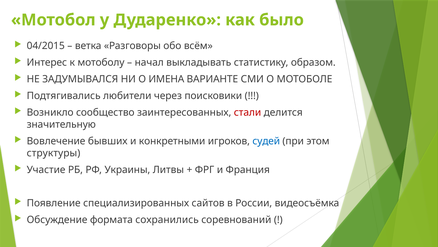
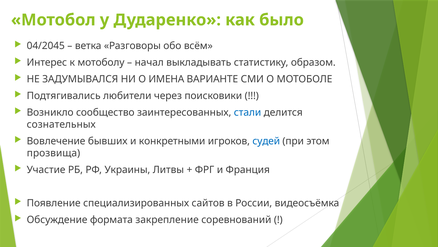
04/2015: 04/2015 -> 04/2045 (46, 46)
стали colour: red -> blue (248, 112)
значительную: значительную -> сознательных (61, 124)
структуры: структуры -> прозвища (53, 153)
сохранились: сохранились -> закрепление (167, 219)
